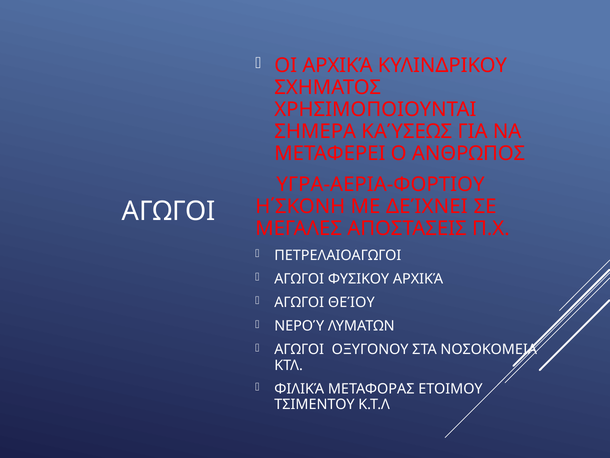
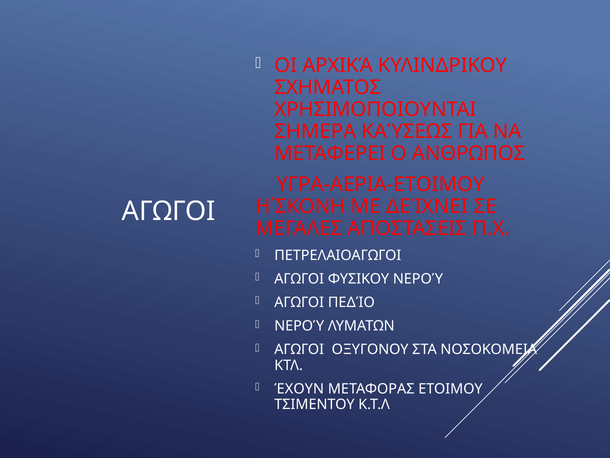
ΥΓΡΑ-ΑΕΡΙΑ-ΦΟΡΤΙΟΥ: ΥΓΡΑ-ΑΕΡΙΑ-ΦΟΡΤΙΟΥ -> ΥΓΡΑ-ΑΕΡΙΑ-ΕΤΟΙΜΟΥ (380, 184)
ΦΥΣΙΚΟΥ ΑΡΧΙΚΆ: ΑΡΧΙΚΆ -> ΝΕΡΟΎ (418, 279)
ΘΕΊΟΥ: ΘΕΊΟΥ -> ΠΕΔΊΟ (351, 302)
ΦΙΛΙΚΆ: ΦΙΛΙΚΆ -> ΈΧΟΥΝ (299, 388)
